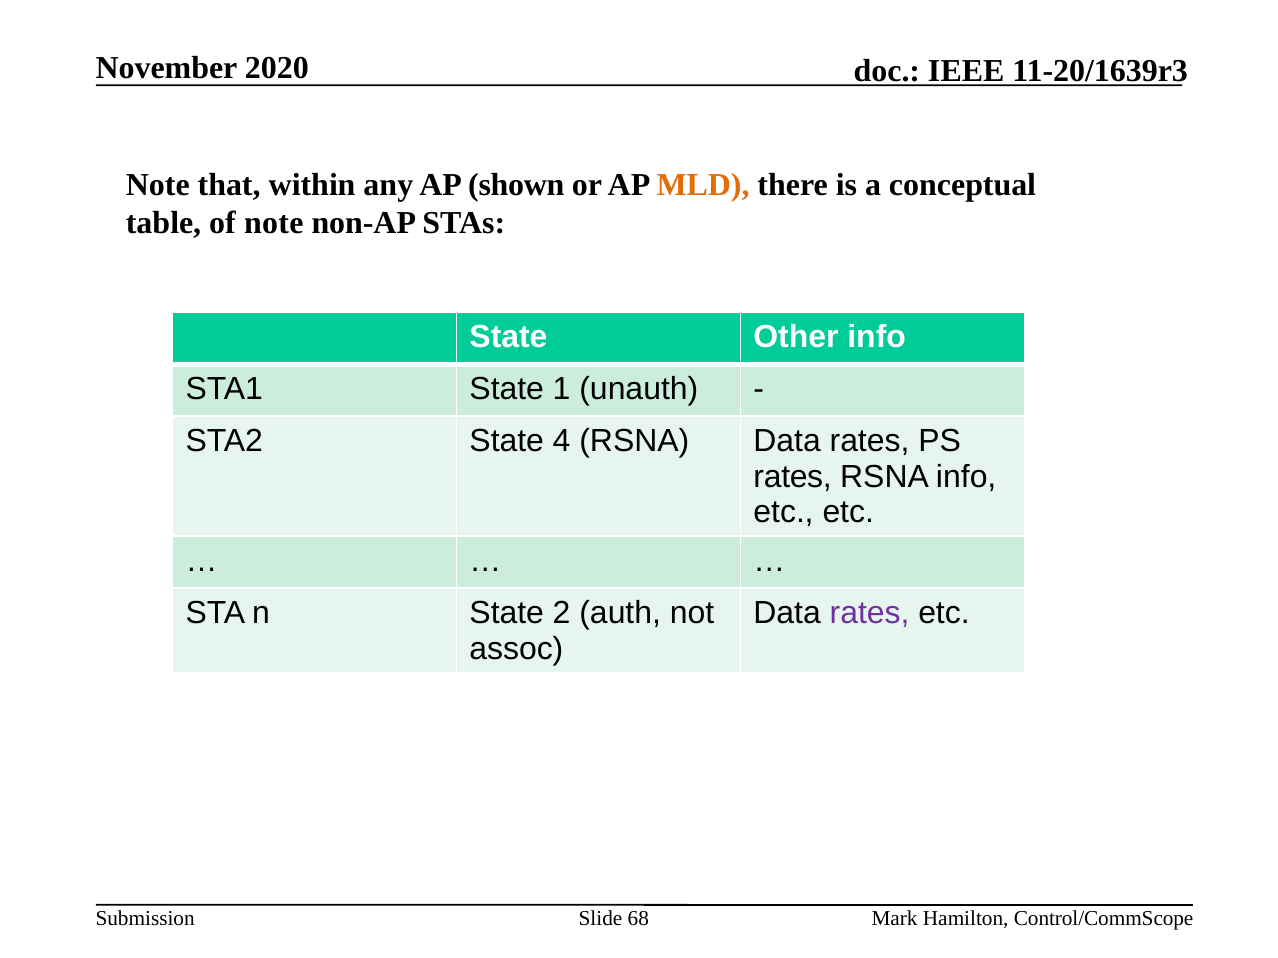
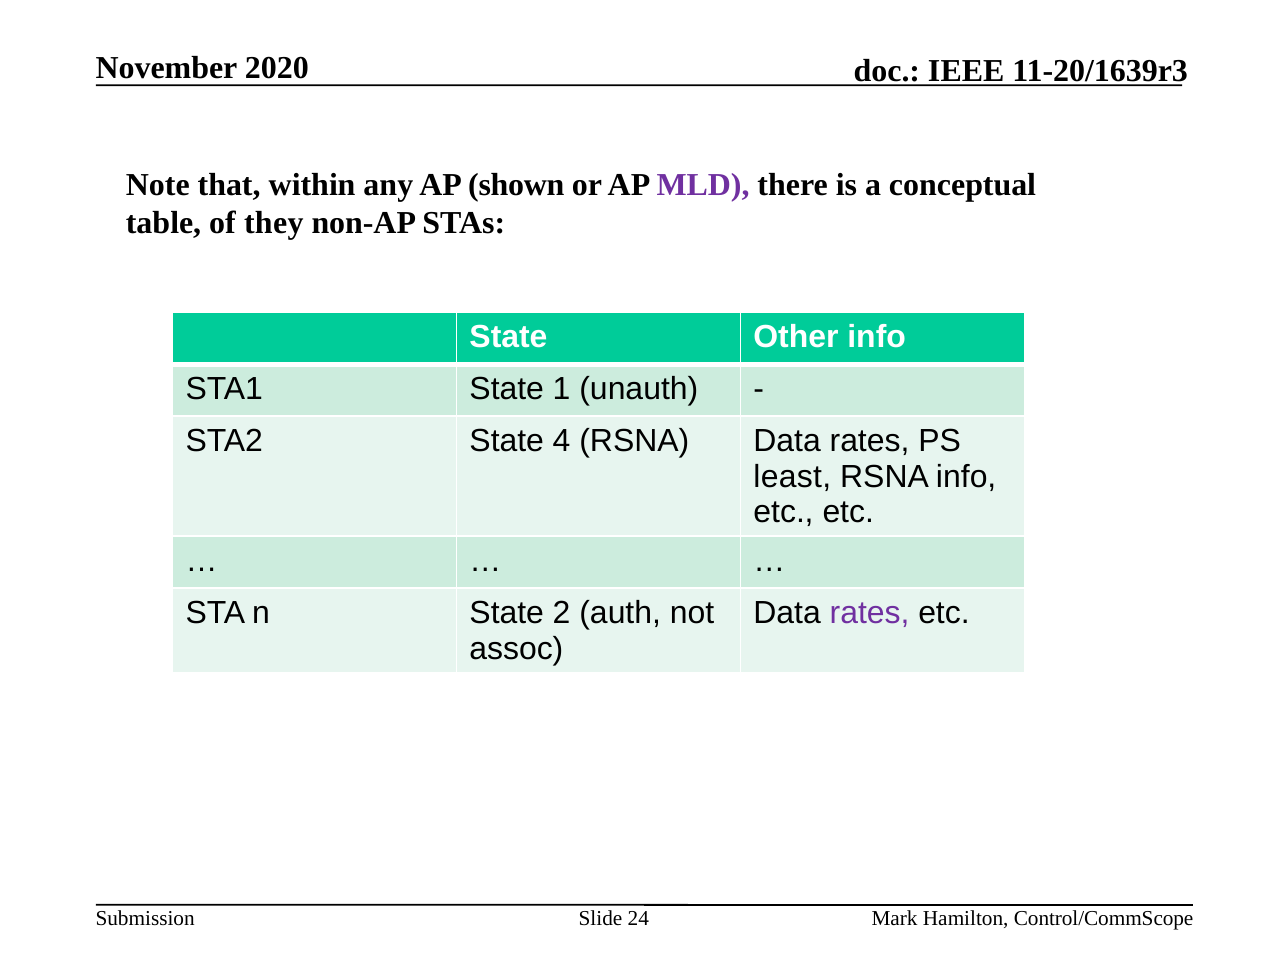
MLD colour: orange -> purple (703, 185)
of note: note -> they (274, 223)
rates: rates -> least (792, 477)
68: 68 -> 24 (638, 919)
